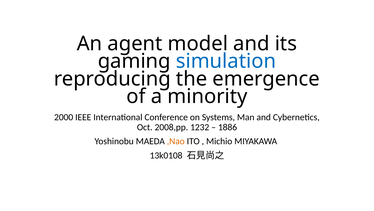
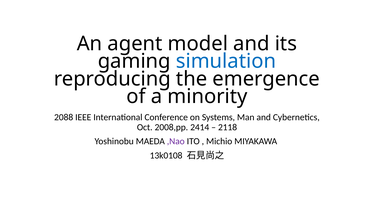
2000: 2000 -> 2088 (64, 117)
1232: 1232 -> 2414 (200, 127)
1886: 1886 -> 2118 (228, 127)
,Nao colour: orange -> purple (176, 141)
